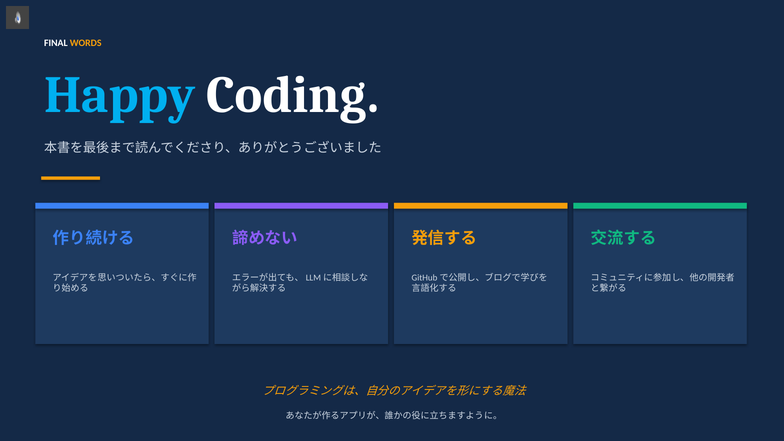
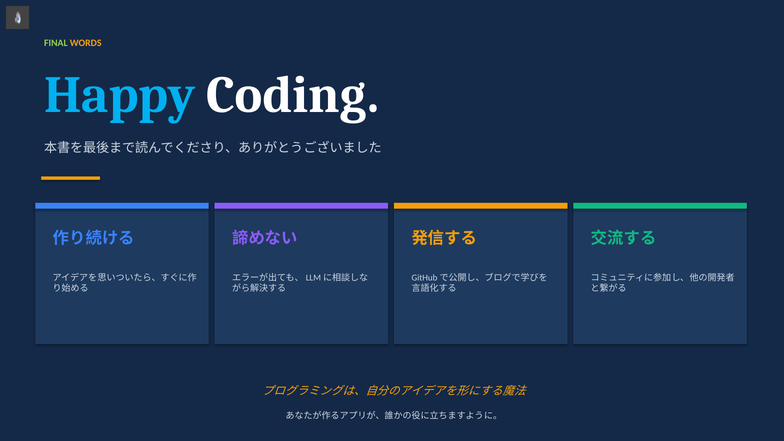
FINAL colour: white -> light green (56, 43)
